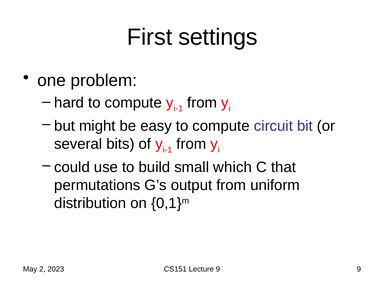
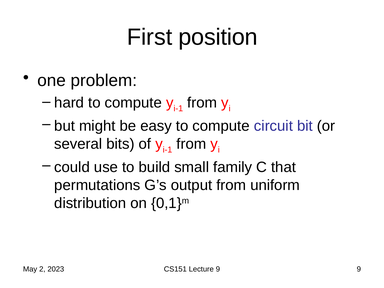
settings: settings -> position (218, 37)
which: which -> family (233, 167)
